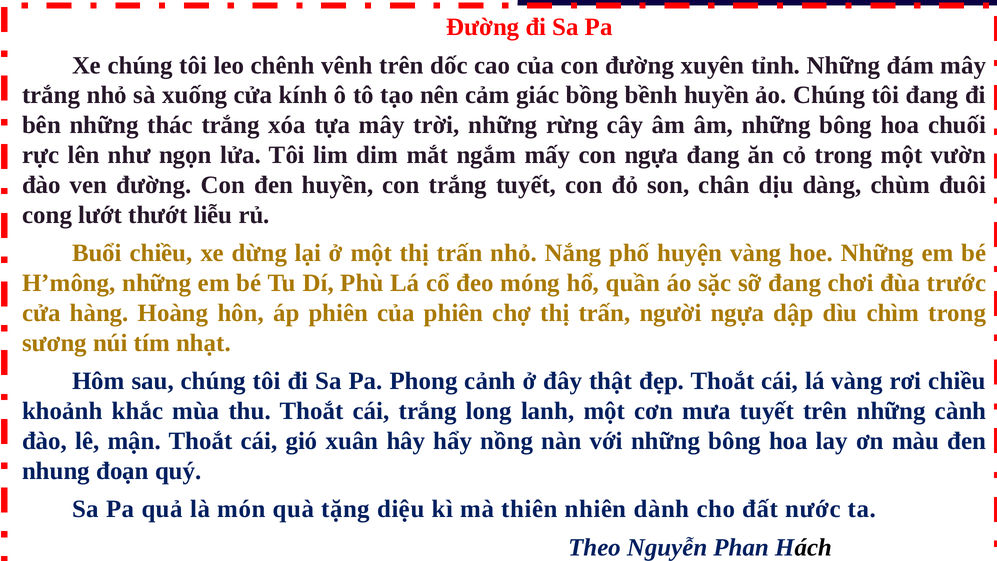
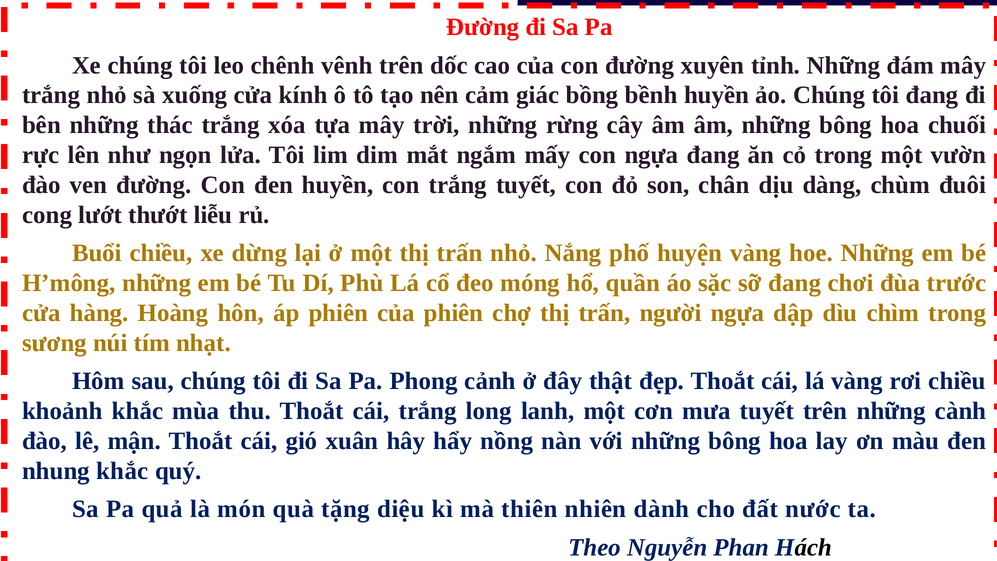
nhung đoạn: đoạn -> khắc (122, 471)
